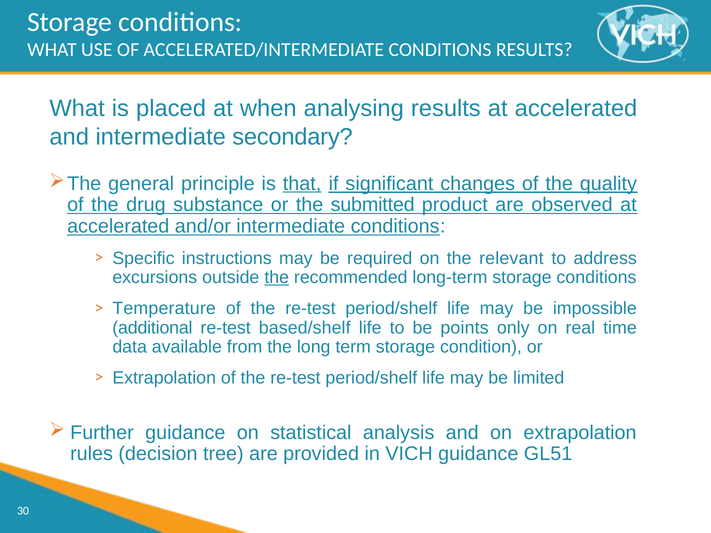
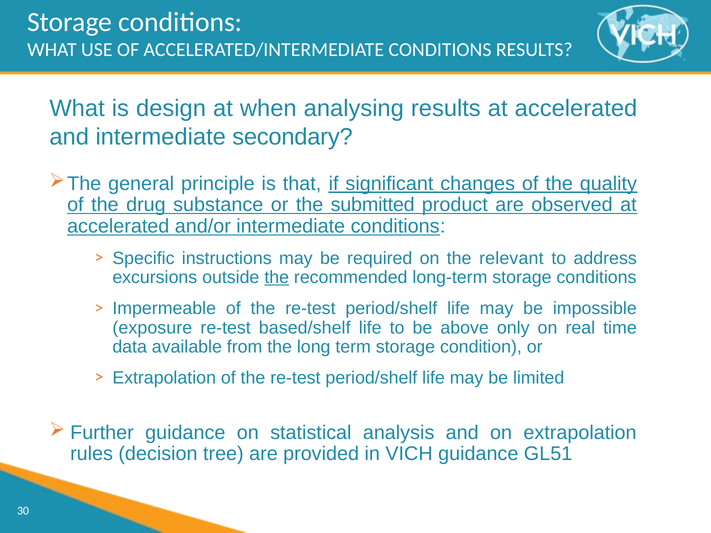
placed: placed -> design (171, 108)
that underline: present -> none (302, 184)
Temperature: Temperature -> Impermeable (164, 309)
additional: additional -> exposure (152, 328)
points: points -> above (465, 328)
